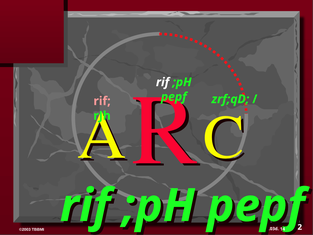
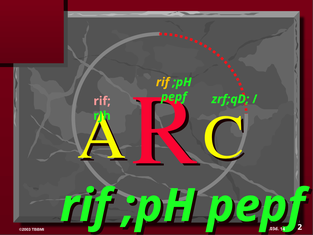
rif colour: white -> yellow (163, 82)
